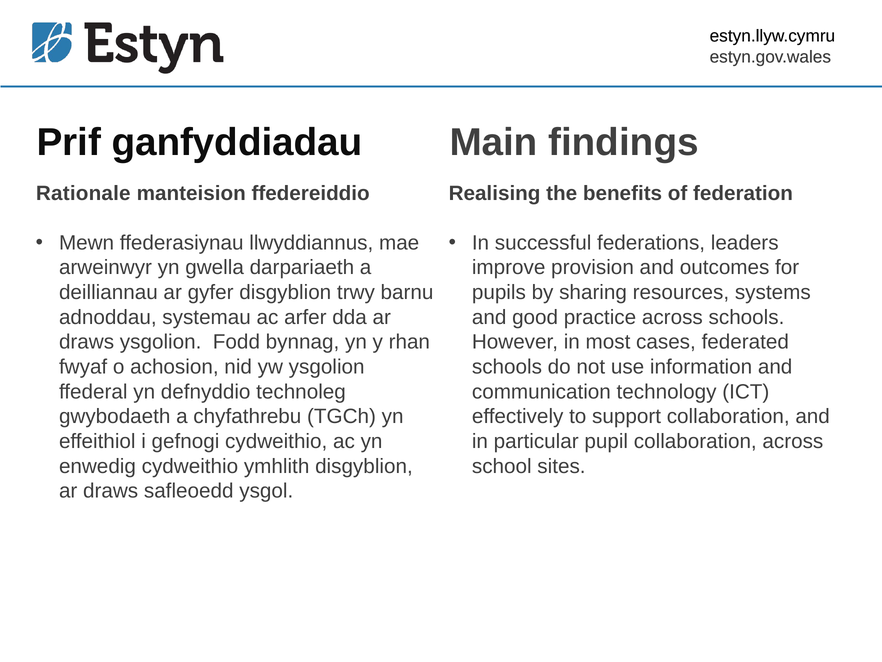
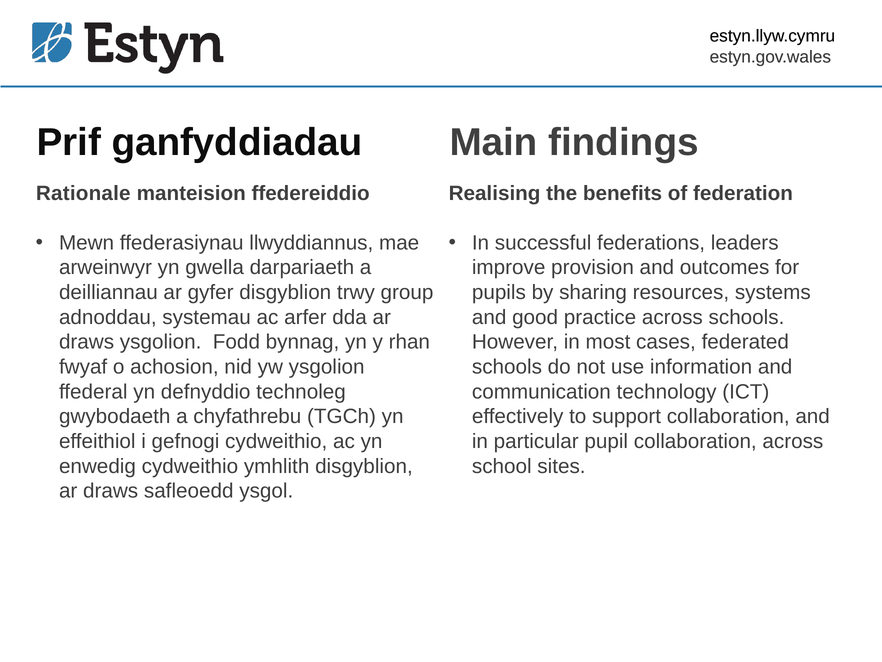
barnu: barnu -> group (407, 292)
